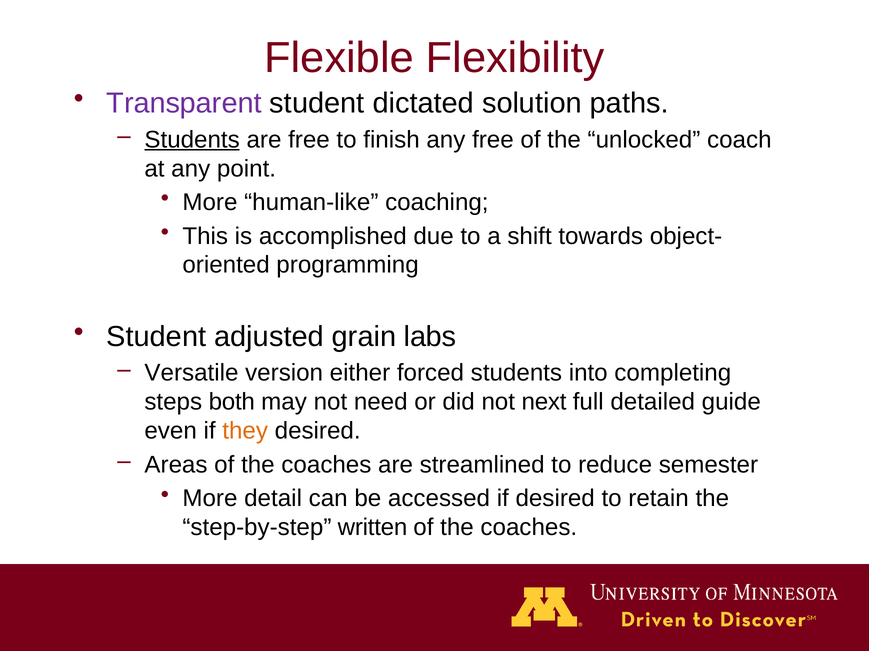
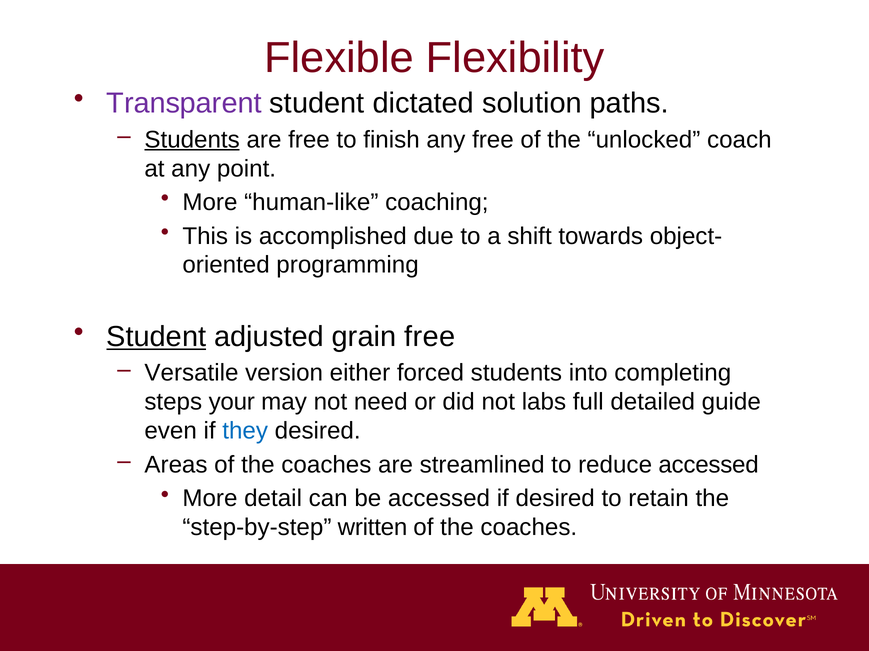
Student underline: none -> present (156, 337)
grain labs: labs -> free (430, 337)
both: both -> your (232, 402)
next: next -> labs (544, 402)
they colour: orange -> blue (245, 431)
reduce semester: semester -> accessed (709, 465)
